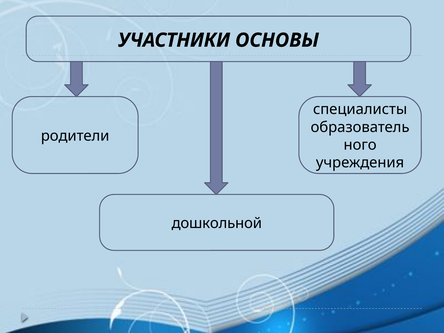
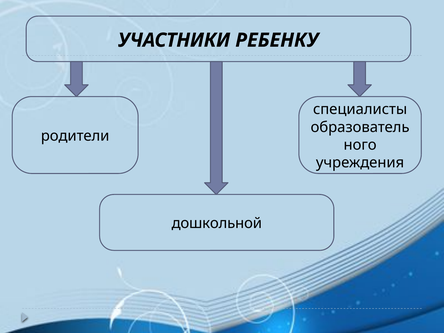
ОСНОВЫ: ОСНОВЫ -> РЕБЕНКУ (277, 40)
